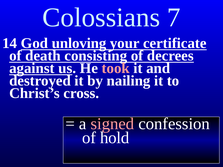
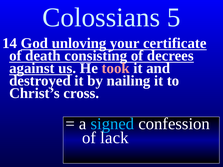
7: 7 -> 5 (174, 17)
signed colour: pink -> light blue (112, 124)
hold: hold -> lack (114, 138)
